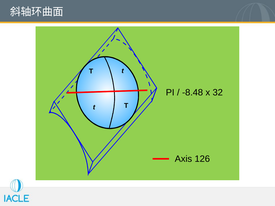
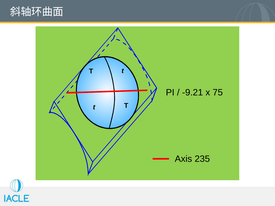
-8.48: -8.48 -> -9.21 (193, 93)
32: 32 -> 75 (218, 93)
126: 126 -> 235 (202, 159)
